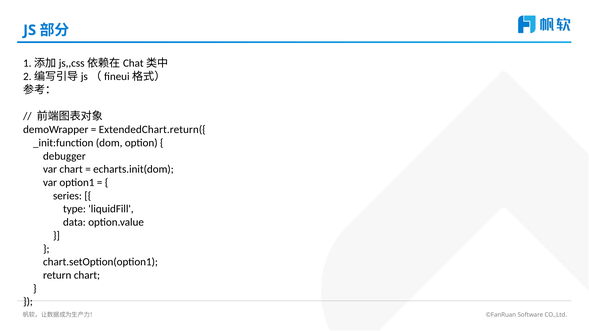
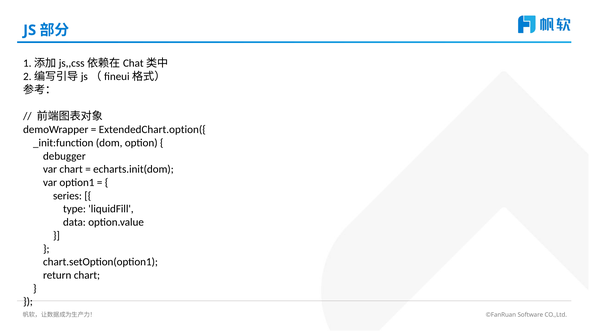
ExtendedChart.return({: ExtendedChart.return({ -> ExtendedChart.option({ (152, 130)
